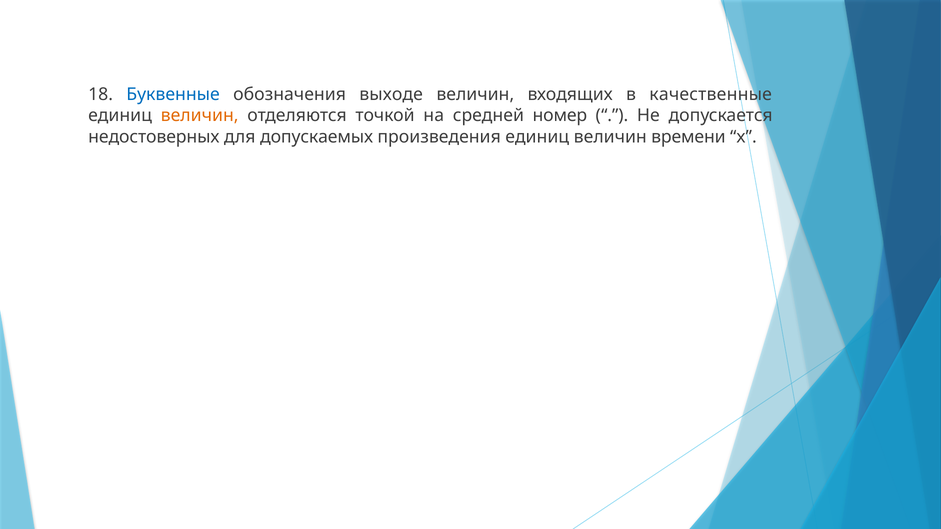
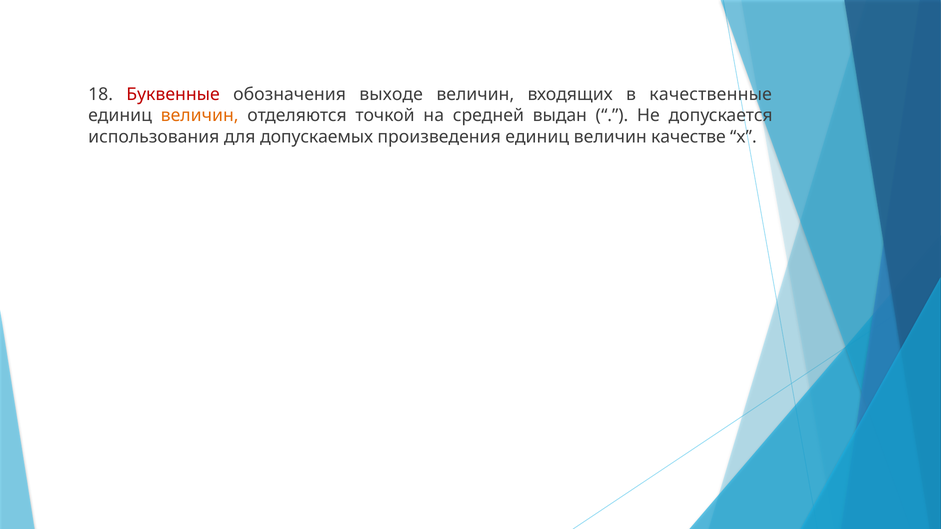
Буквенные colour: blue -> red (173, 94)
номер: номер -> выдан (560, 116)
недостоверных: недостоверных -> использования (154, 137)
времени: времени -> качестве (688, 137)
